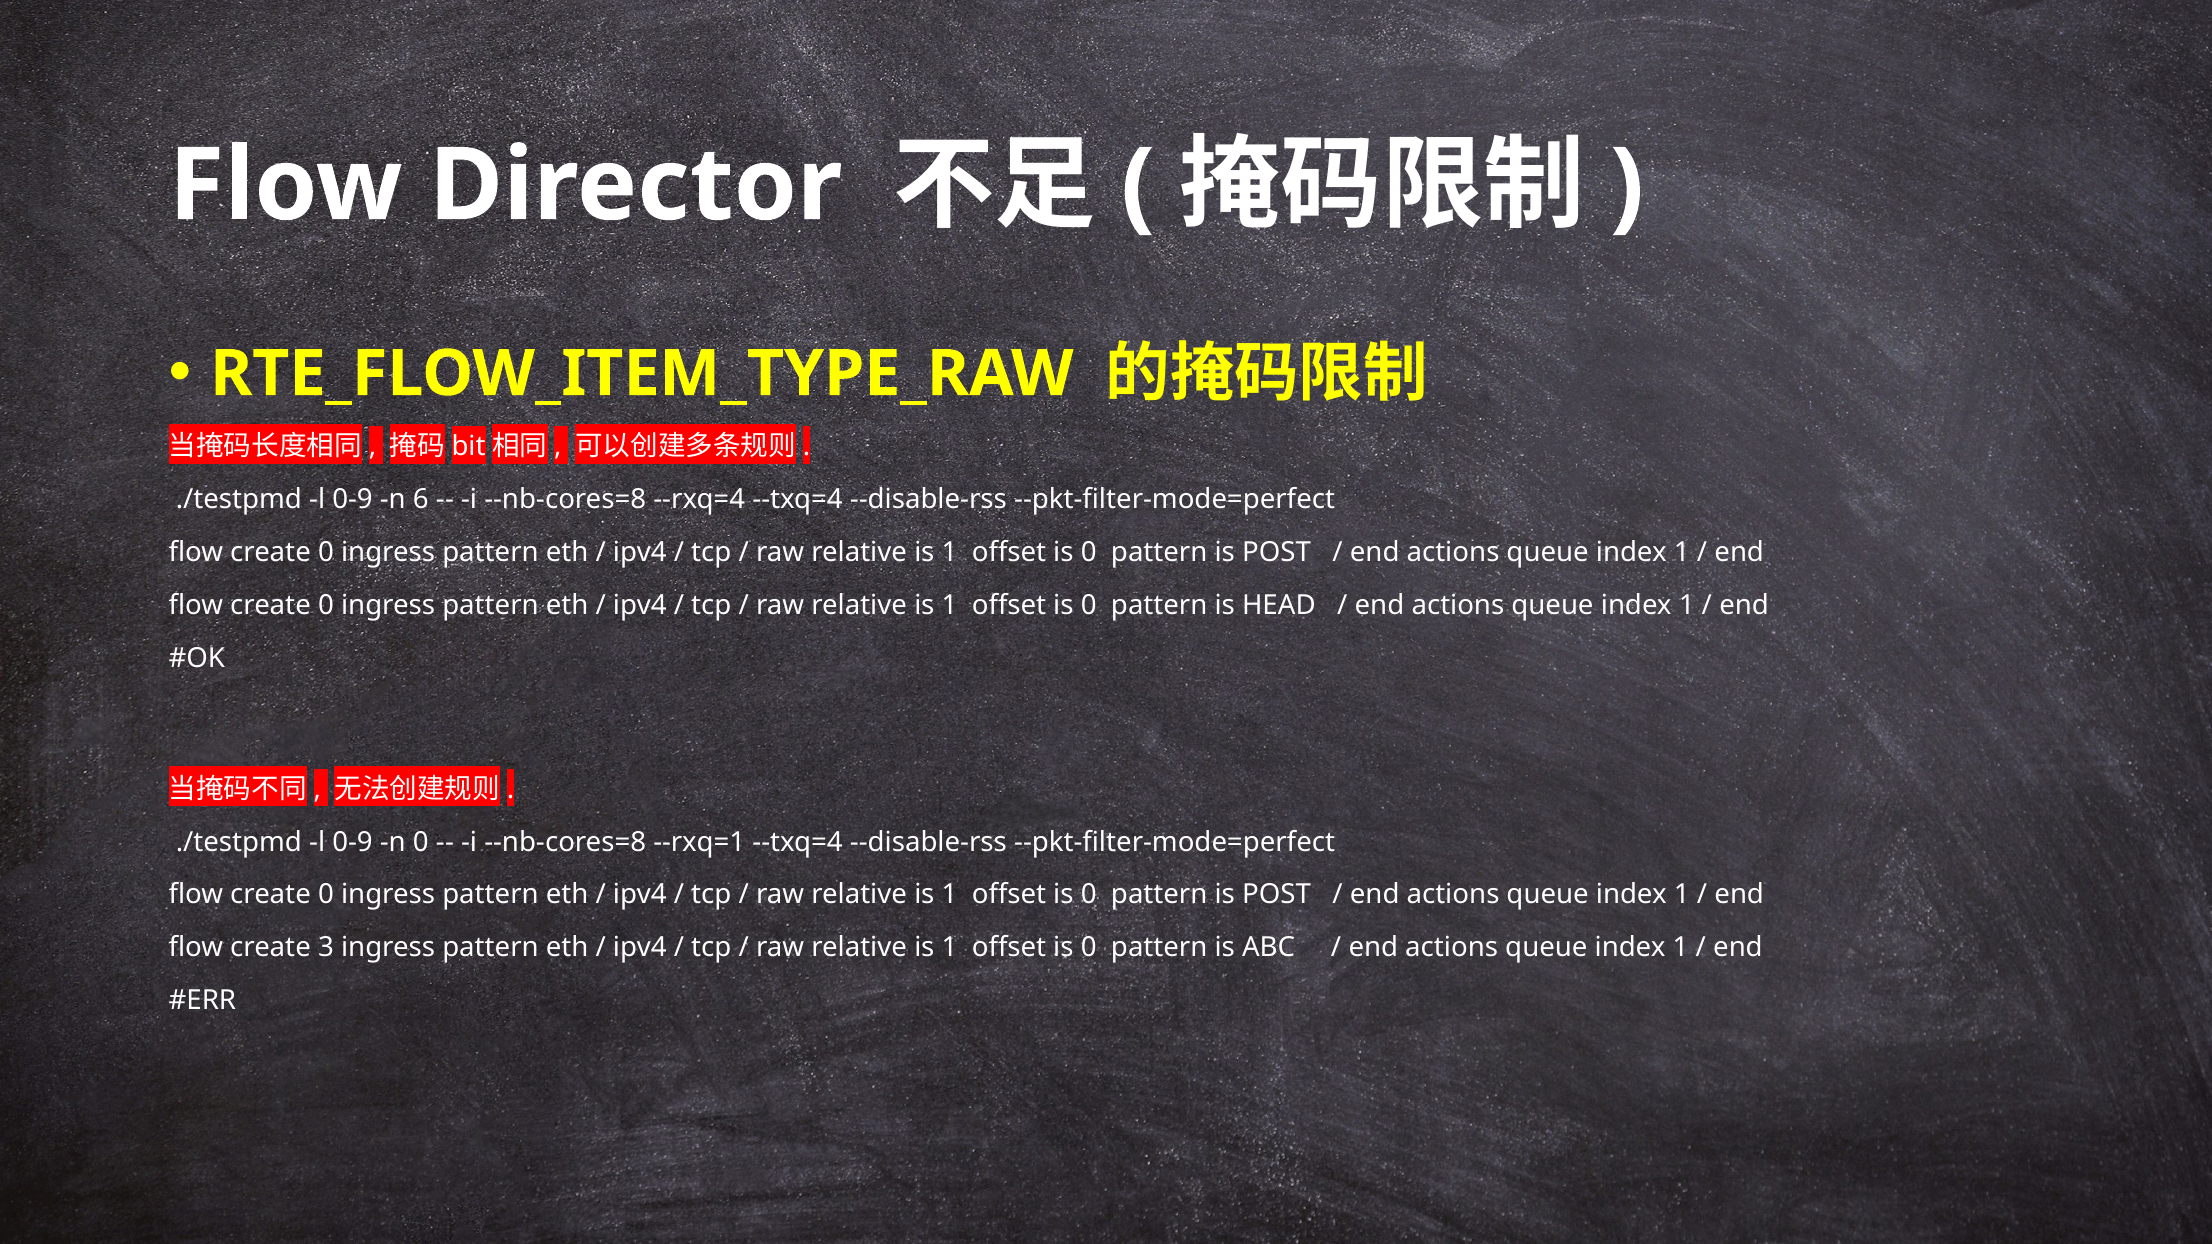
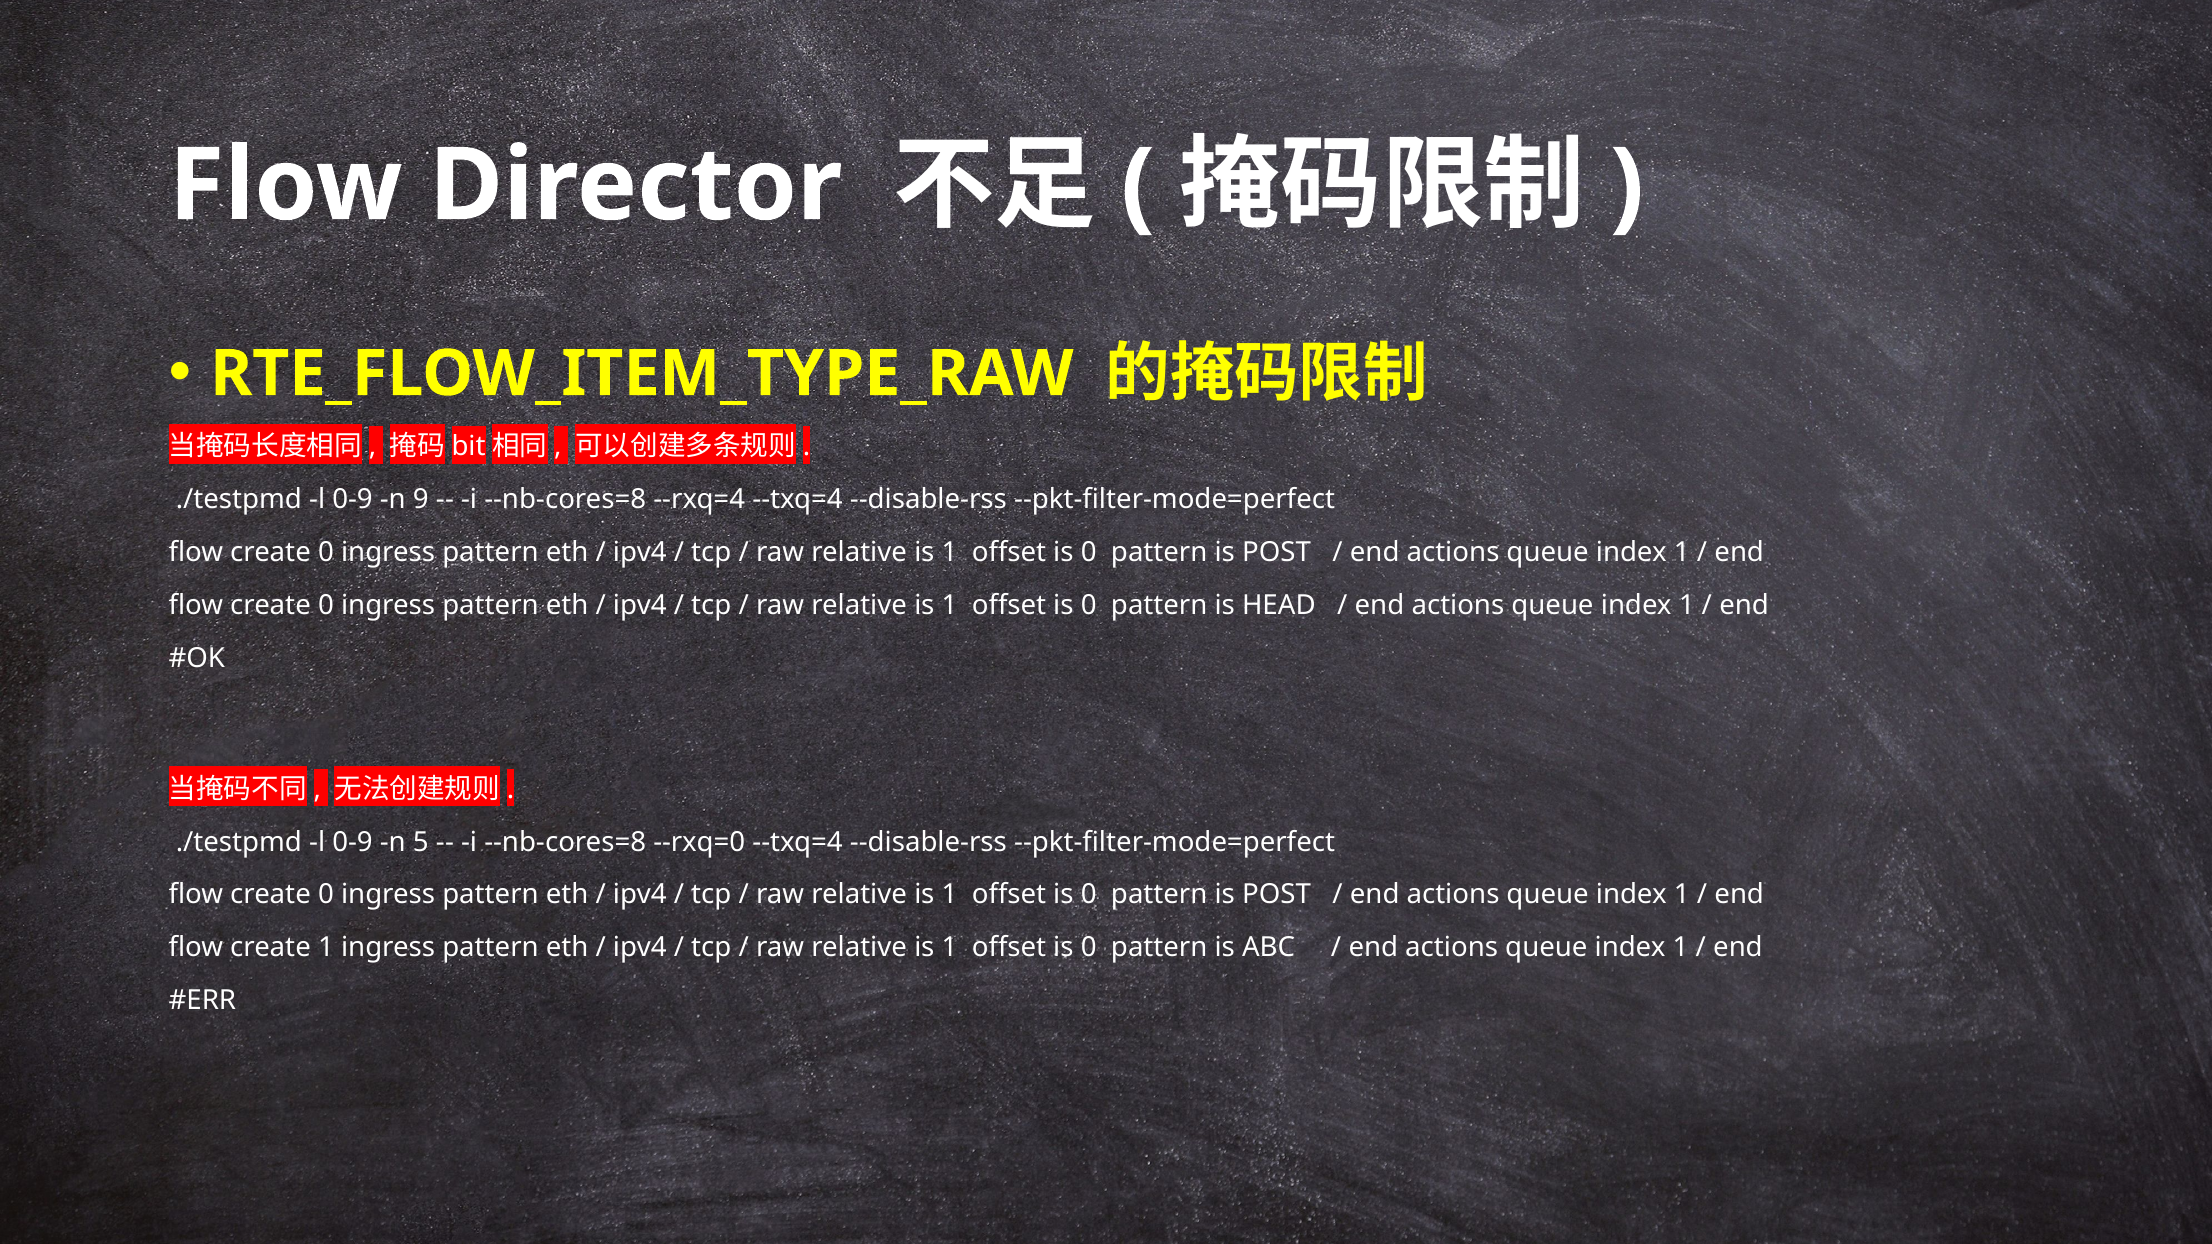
6: 6 -> 9 (421, 500)
n 0: 0 -> 5 (421, 842)
--rxq=1: --rxq=1 -> --rxq=0 (699, 842)
create 3: 3 -> 1 (326, 948)
